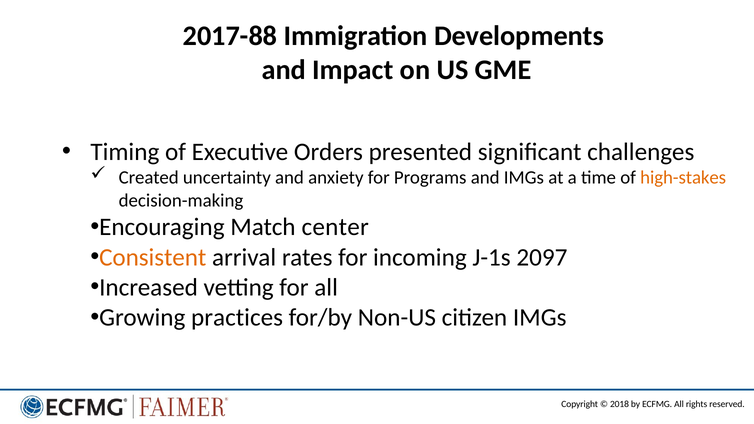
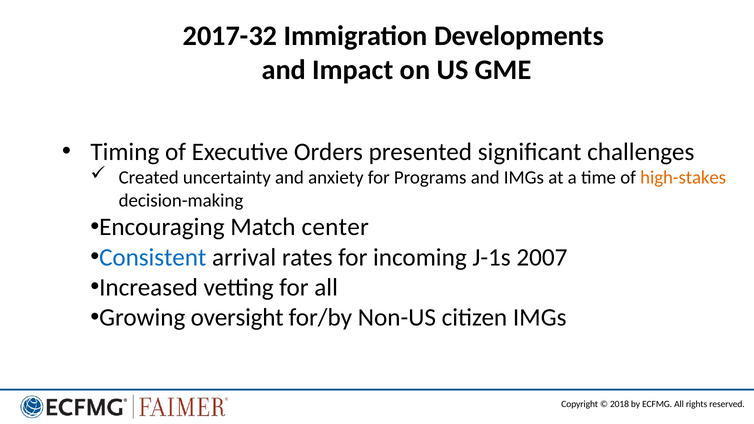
2017-88: 2017-88 -> 2017-32 (230, 36)
Consistent colour: orange -> blue (153, 258)
2097: 2097 -> 2007 (542, 258)
practices: practices -> oversight (237, 318)
